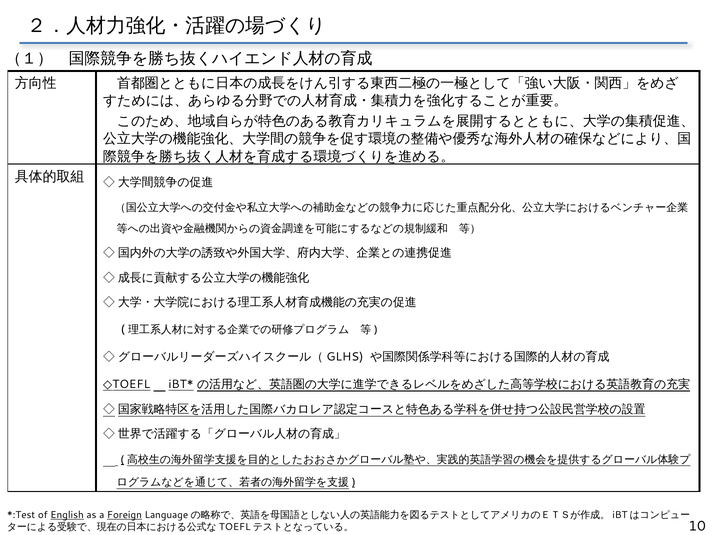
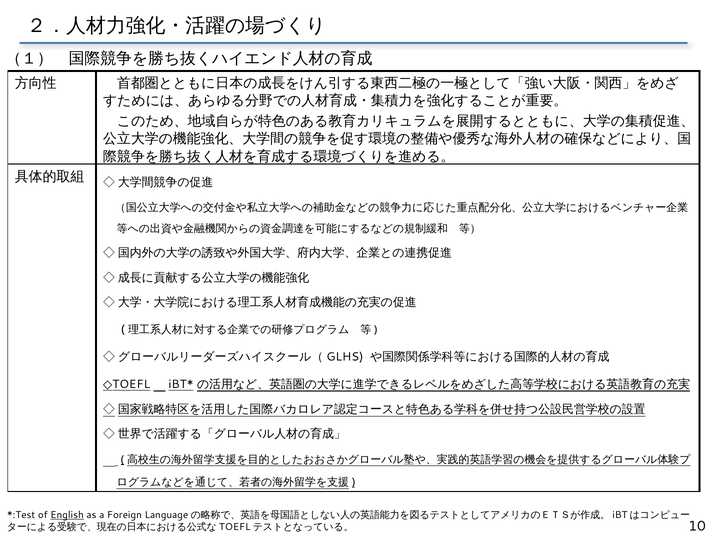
Foreign underline: present -> none (124, 515)
